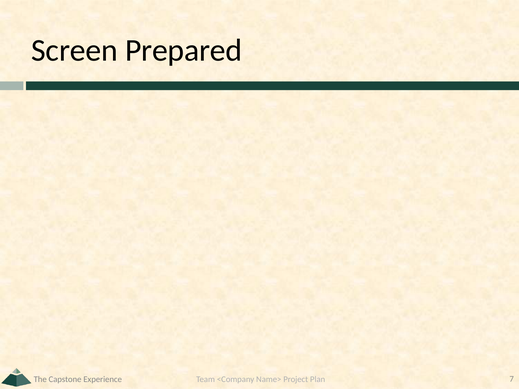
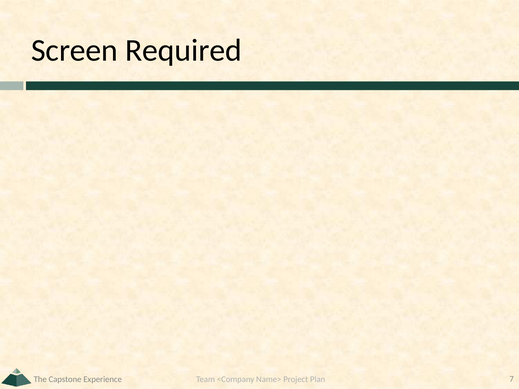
Prepared: Prepared -> Required (183, 50)
